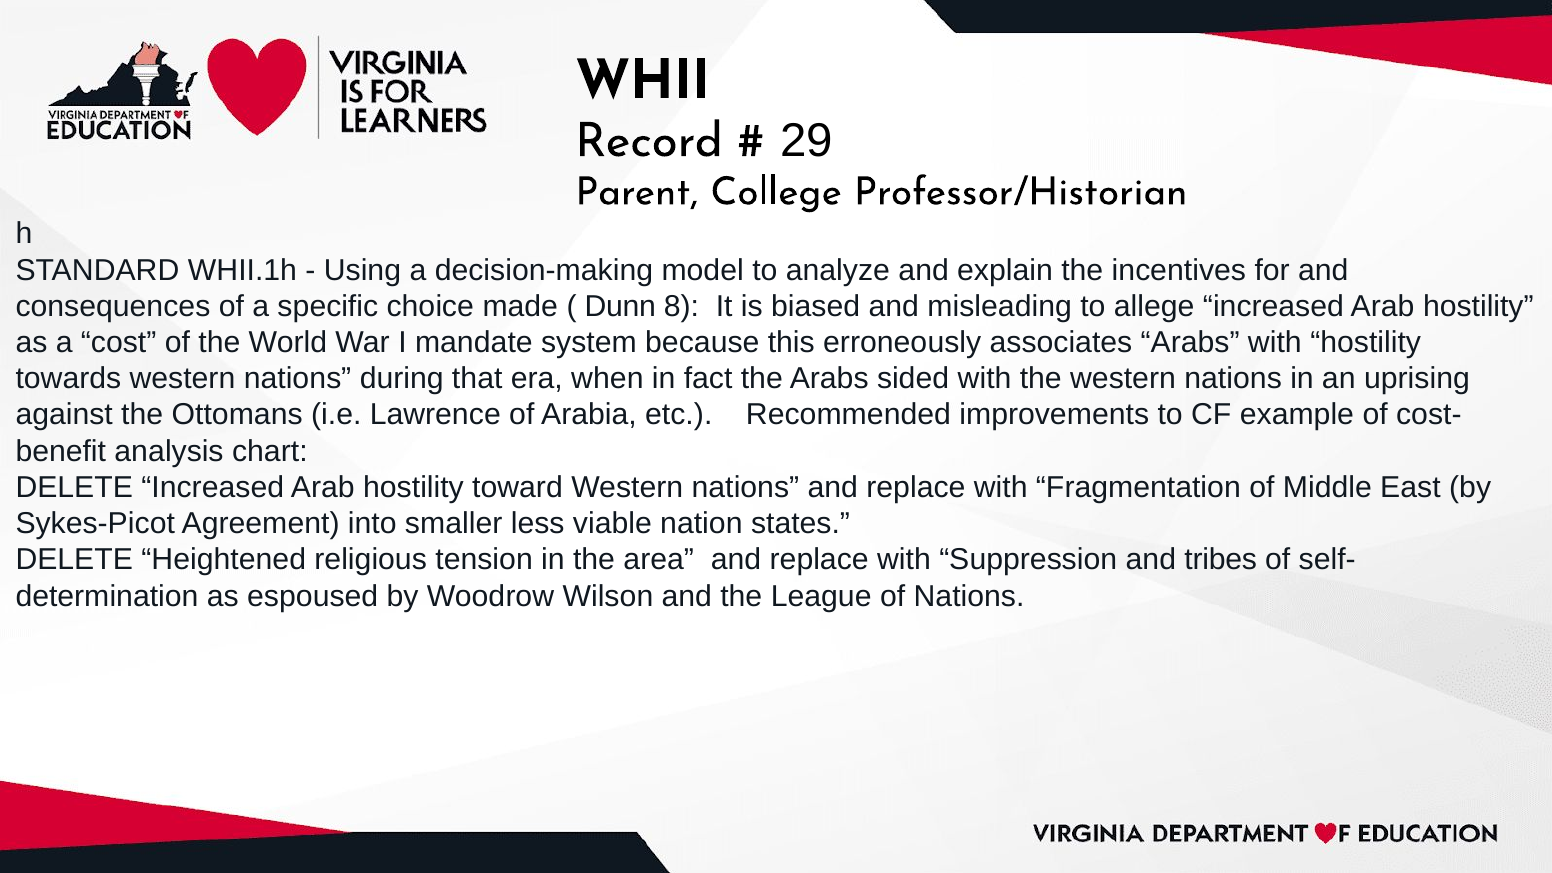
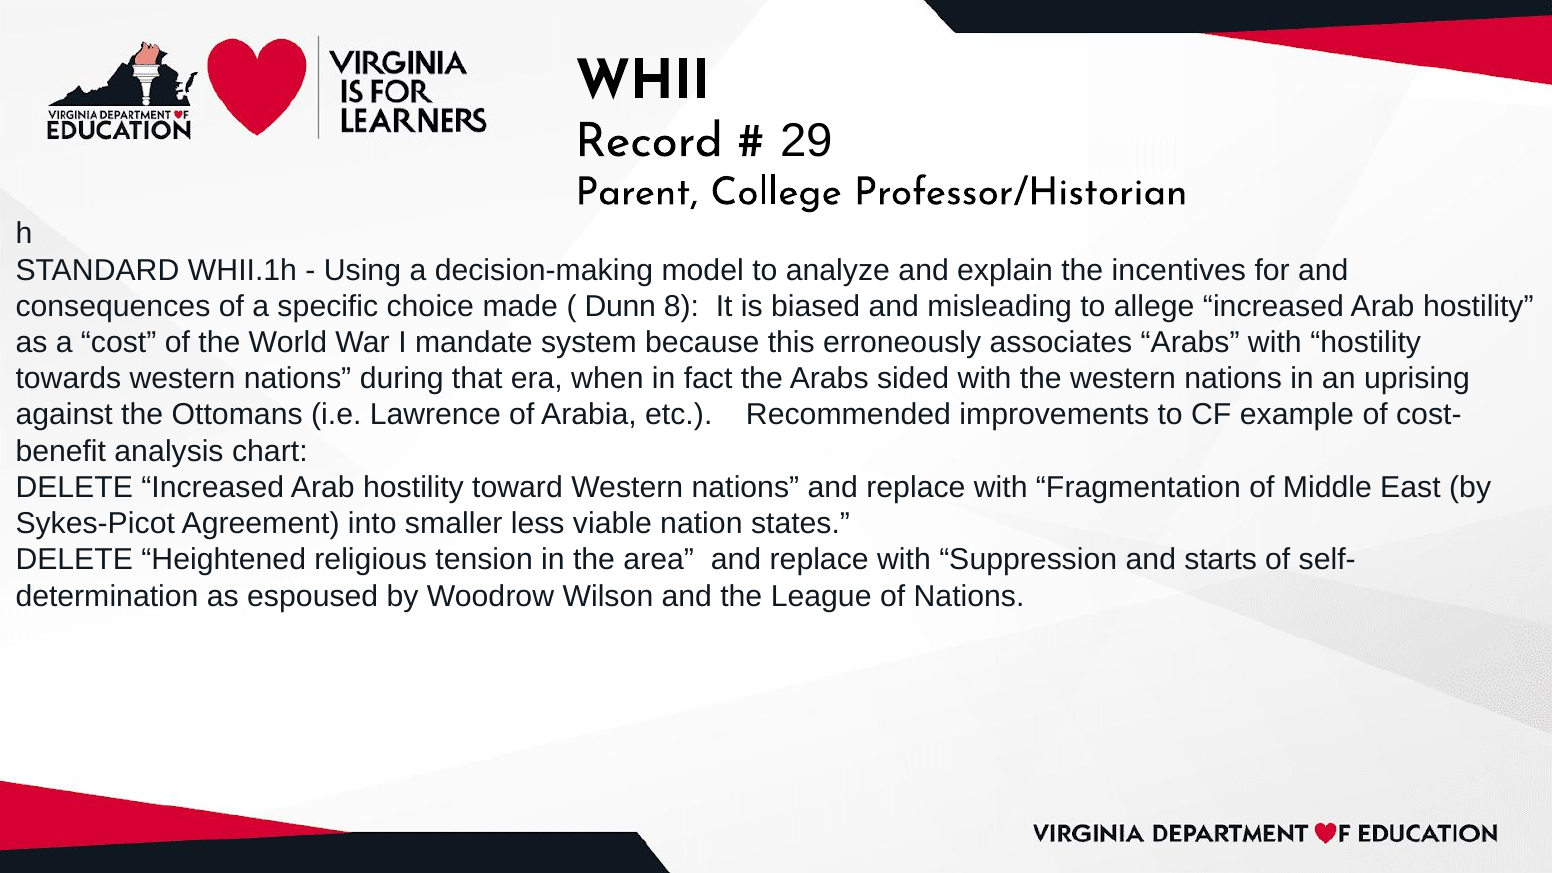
tribes: tribes -> starts (1221, 560)
